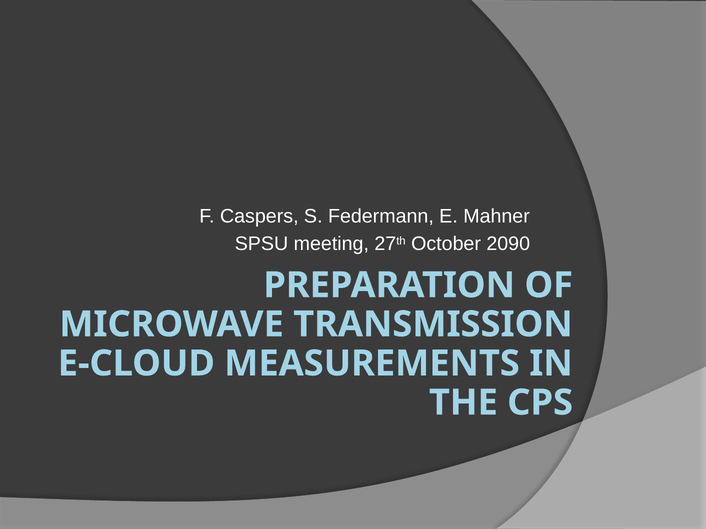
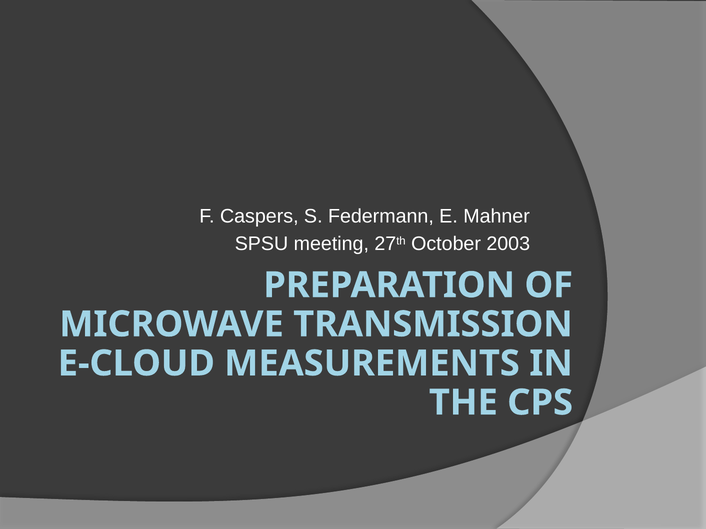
2090: 2090 -> 2003 (508, 244)
